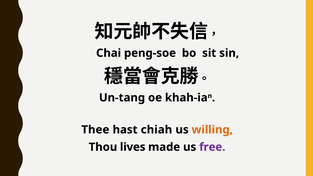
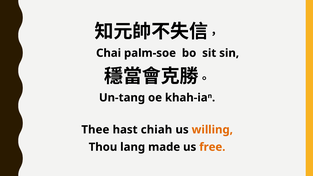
peng-soe: peng-soe -> palm-soe (150, 53)
lives: lives -> lang (133, 147)
free colour: purple -> orange (212, 147)
